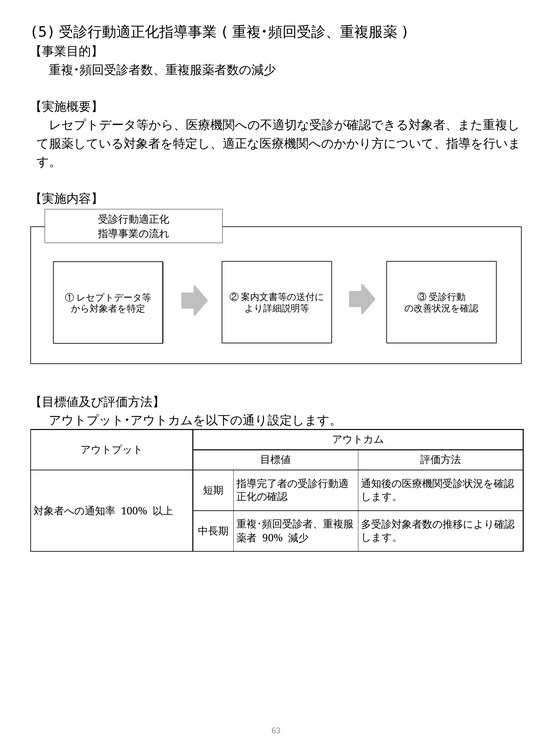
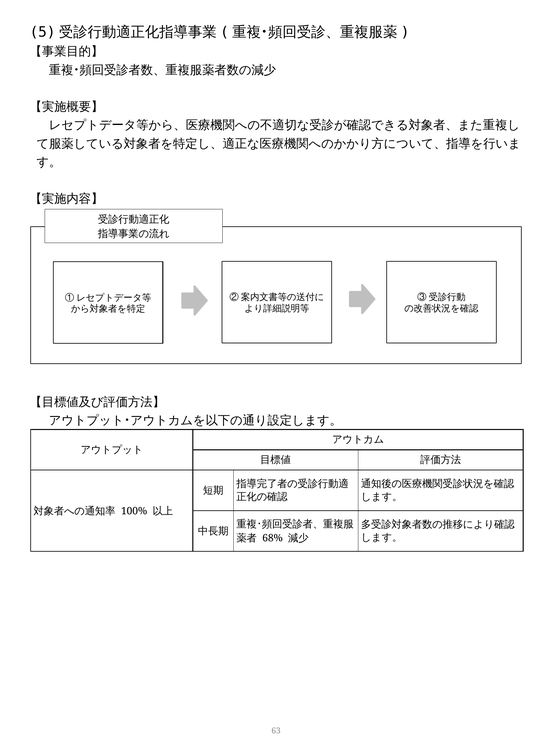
90%: 90% -> 68% (273, 537)
